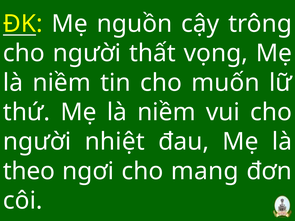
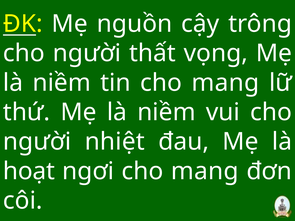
tin cho muốn: muốn -> mang (225, 83)
theo: theo -> hoạt (29, 171)
